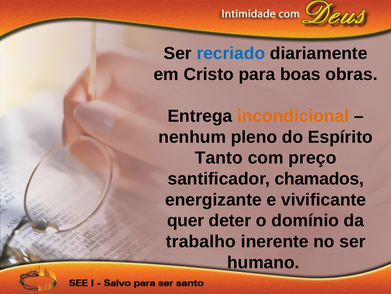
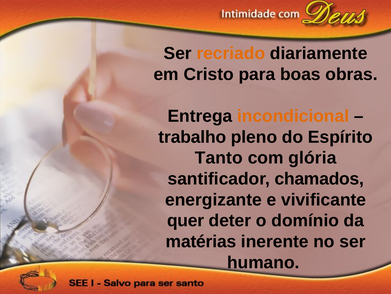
recriado colour: blue -> orange (231, 53)
nenhum: nenhum -> trabalho (192, 137)
preço: preço -> glória (312, 158)
trabalho: trabalho -> matérias (201, 241)
